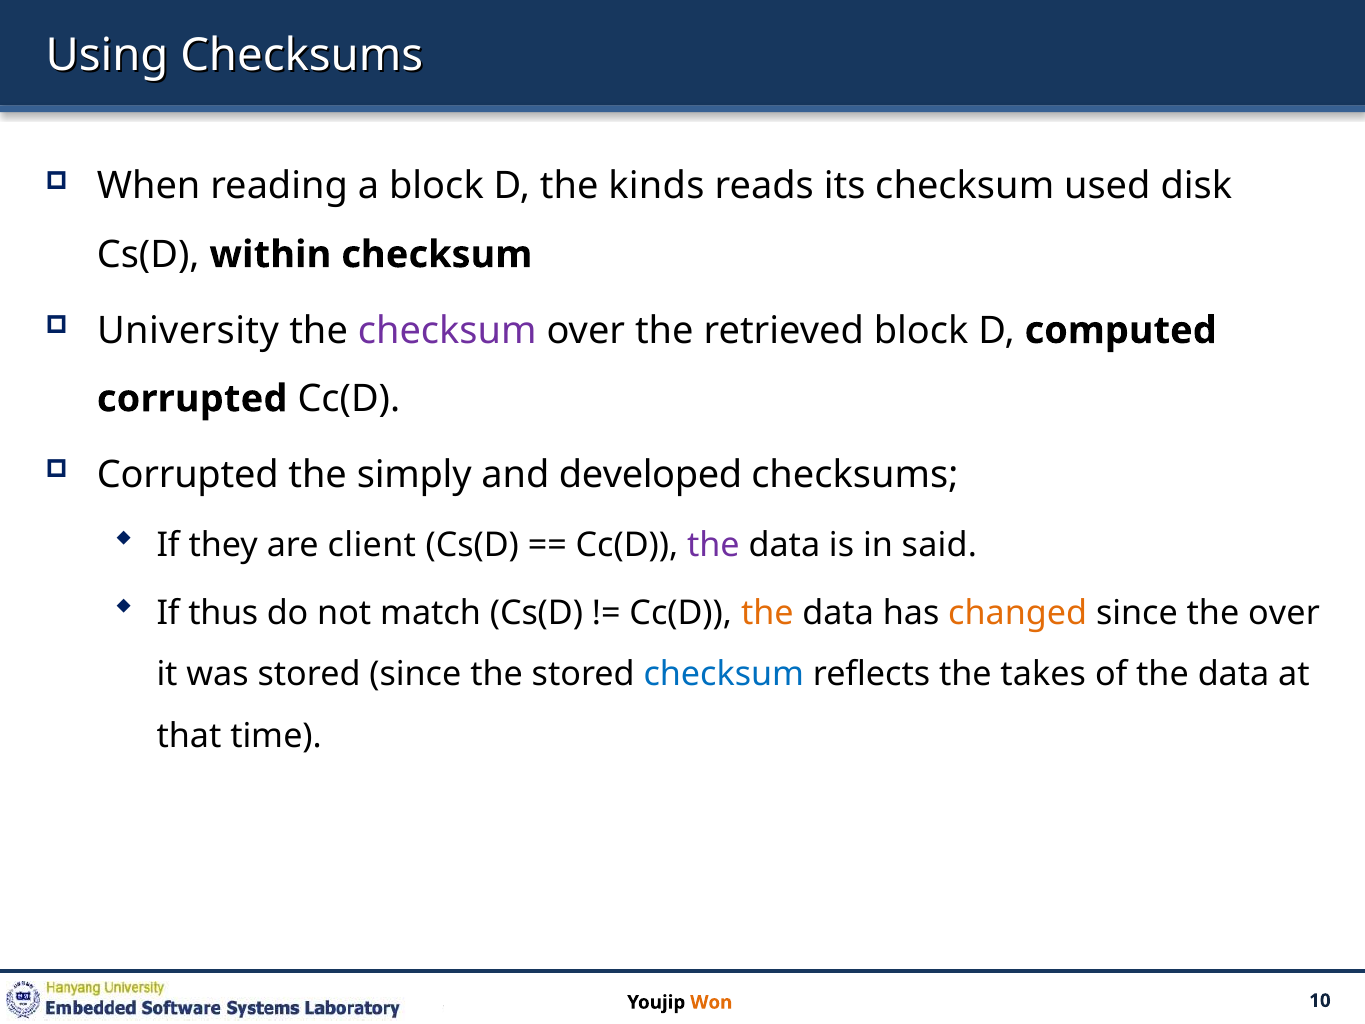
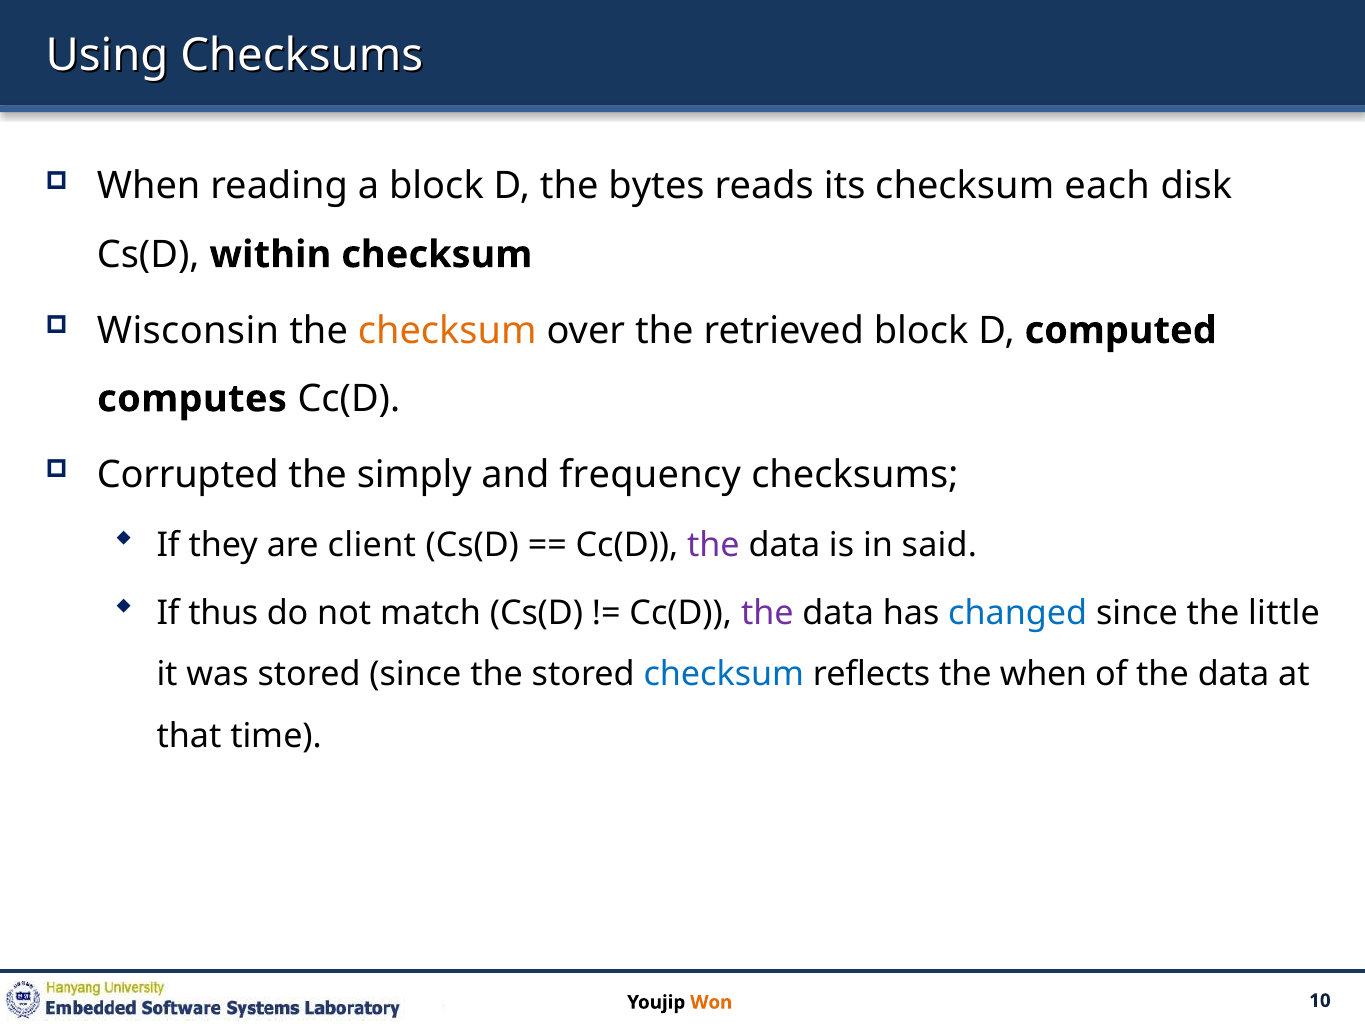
kinds: kinds -> bytes (657, 186)
used: used -> each (1107, 186)
University: University -> Wisconsin (188, 330)
checksum colour: purple -> orange (447, 330)
corrupted: corrupted -> computes (192, 399)
developed: developed -> frequency (650, 475)
the colour: orange -> purple (767, 613)
changed colour: orange -> blue (1018, 613)
the over: over -> little (1284, 613)
the takes: takes -> when (1043, 674)
